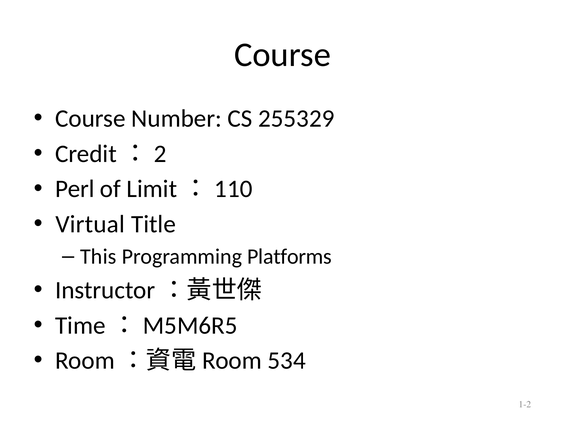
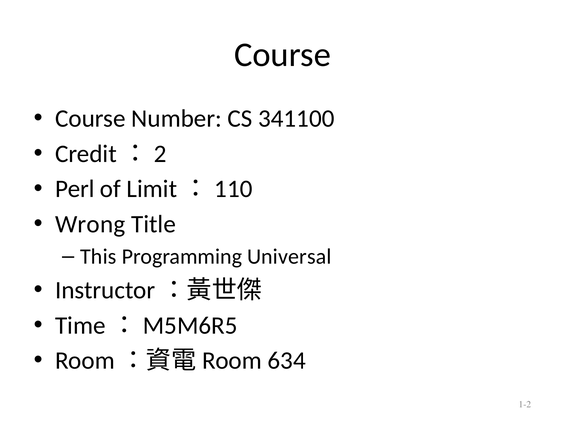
255329: 255329 -> 341100 (296, 119)
Virtual: Virtual -> Wrong (90, 224)
Platforms: Platforms -> Universal (289, 257)
534: 534 -> 634 (287, 360)
